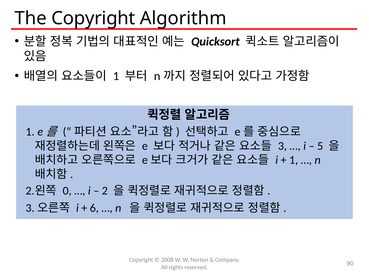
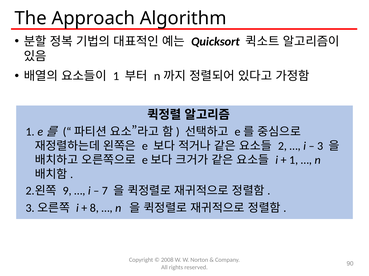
The Copyright: Copyright -> Approach (93, 18)
3: 3 -> 2 (282, 146)
5: 5 -> 3 (320, 146)
0: 0 -> 9 (67, 191)
2: 2 -> 7 (105, 191)
6: 6 -> 8 (94, 209)
